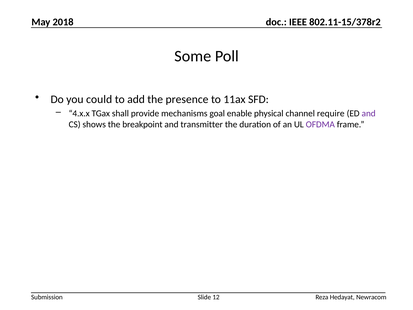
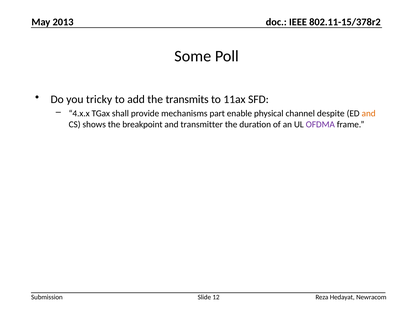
2018: 2018 -> 2013 (63, 22)
could: could -> tricky (99, 99)
presence: presence -> transmits (187, 99)
goal: goal -> part (217, 113)
require: require -> despite (331, 113)
and colour: purple -> orange (369, 113)
